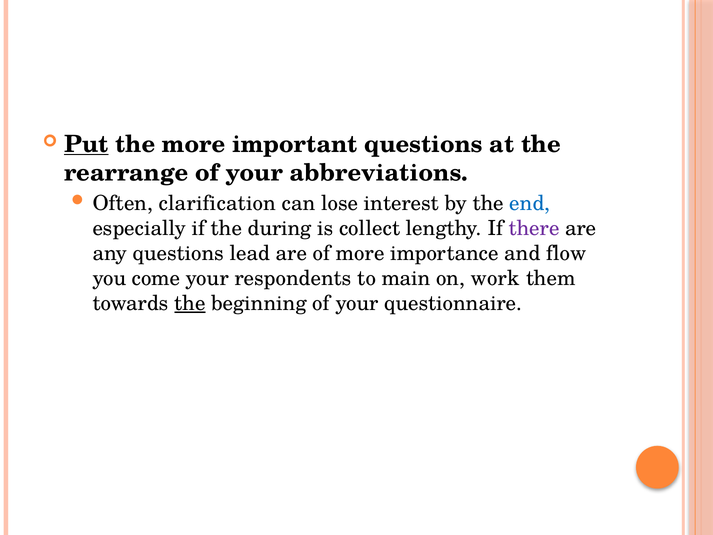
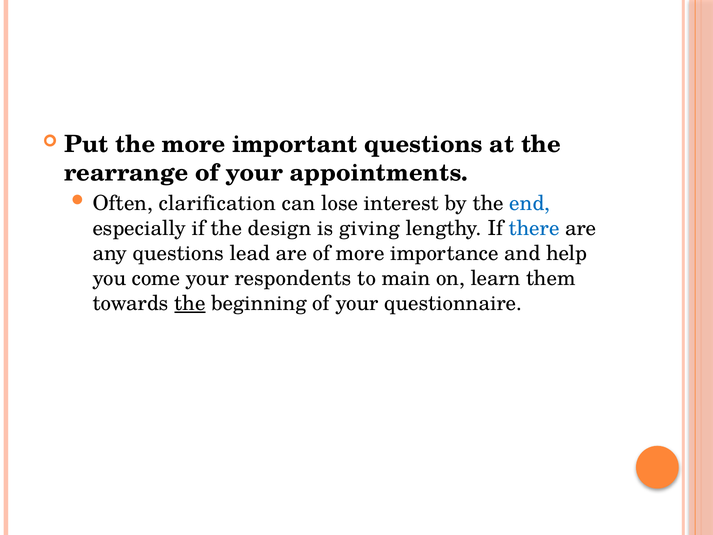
Put underline: present -> none (86, 144)
abbreviations: abbreviations -> appointments (379, 173)
during: during -> design (279, 228)
collect: collect -> giving (370, 228)
there colour: purple -> blue (534, 228)
flow: flow -> help (567, 253)
work: work -> learn (496, 278)
